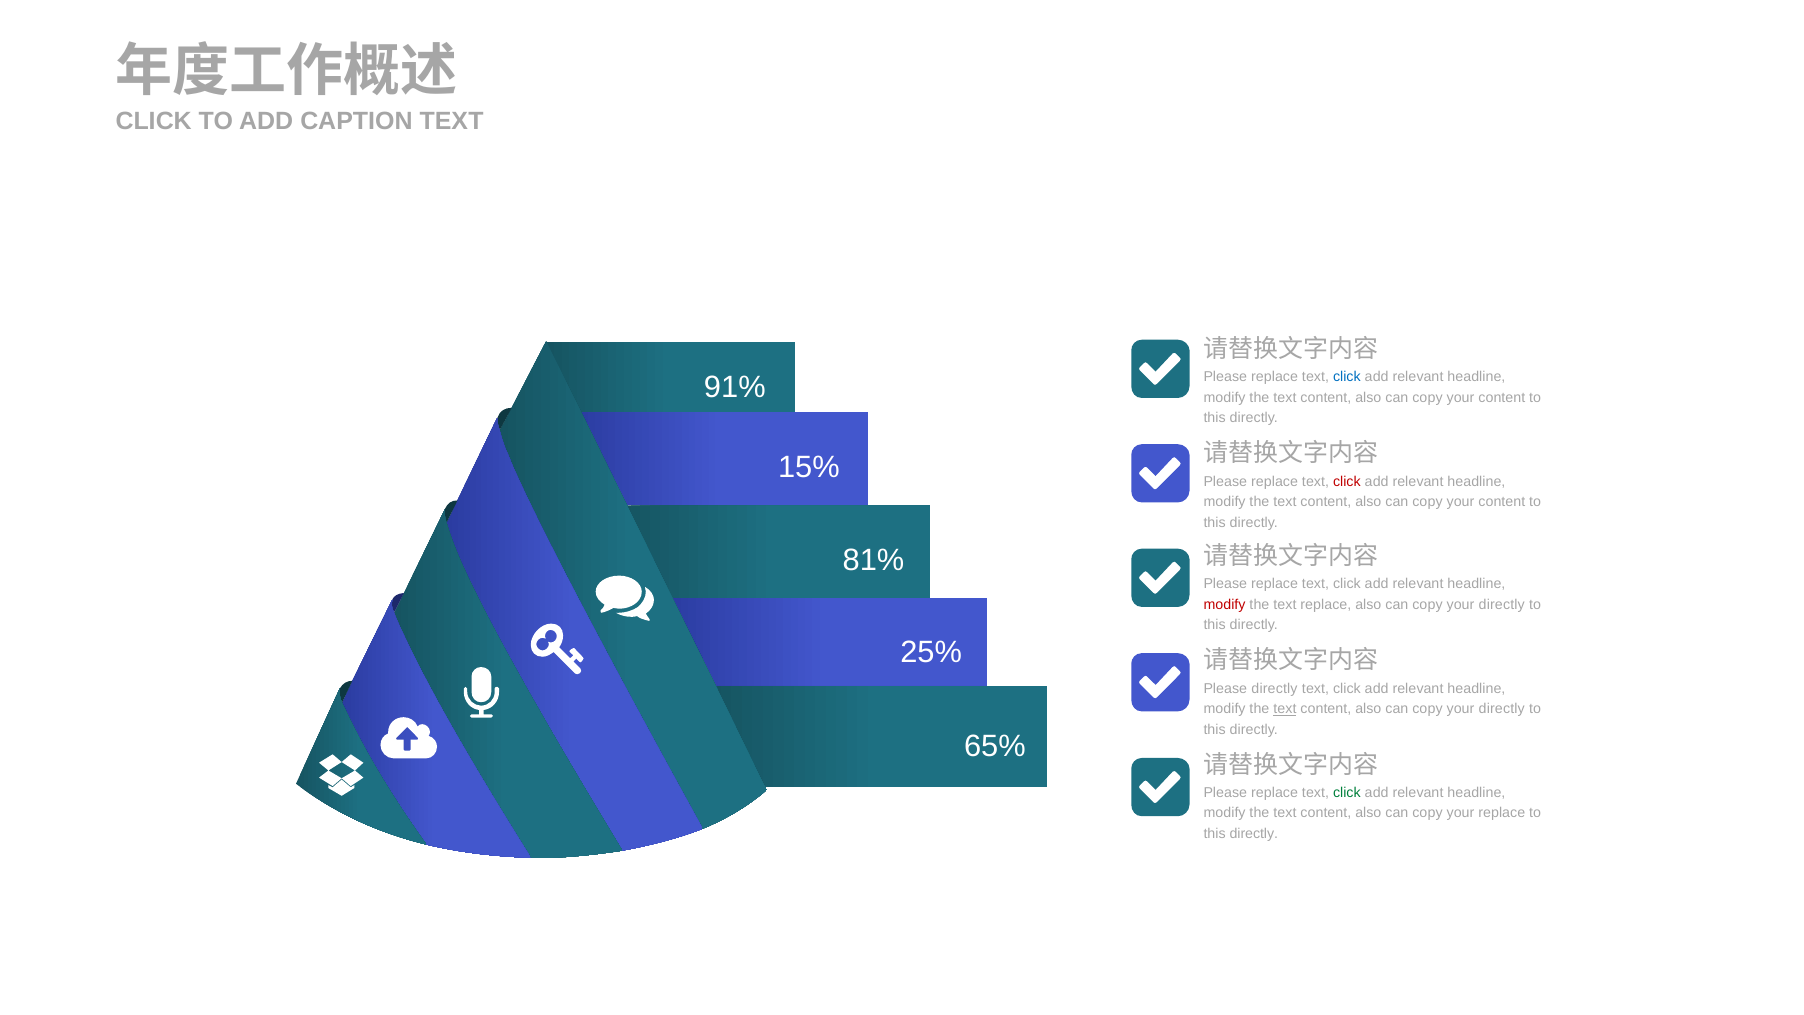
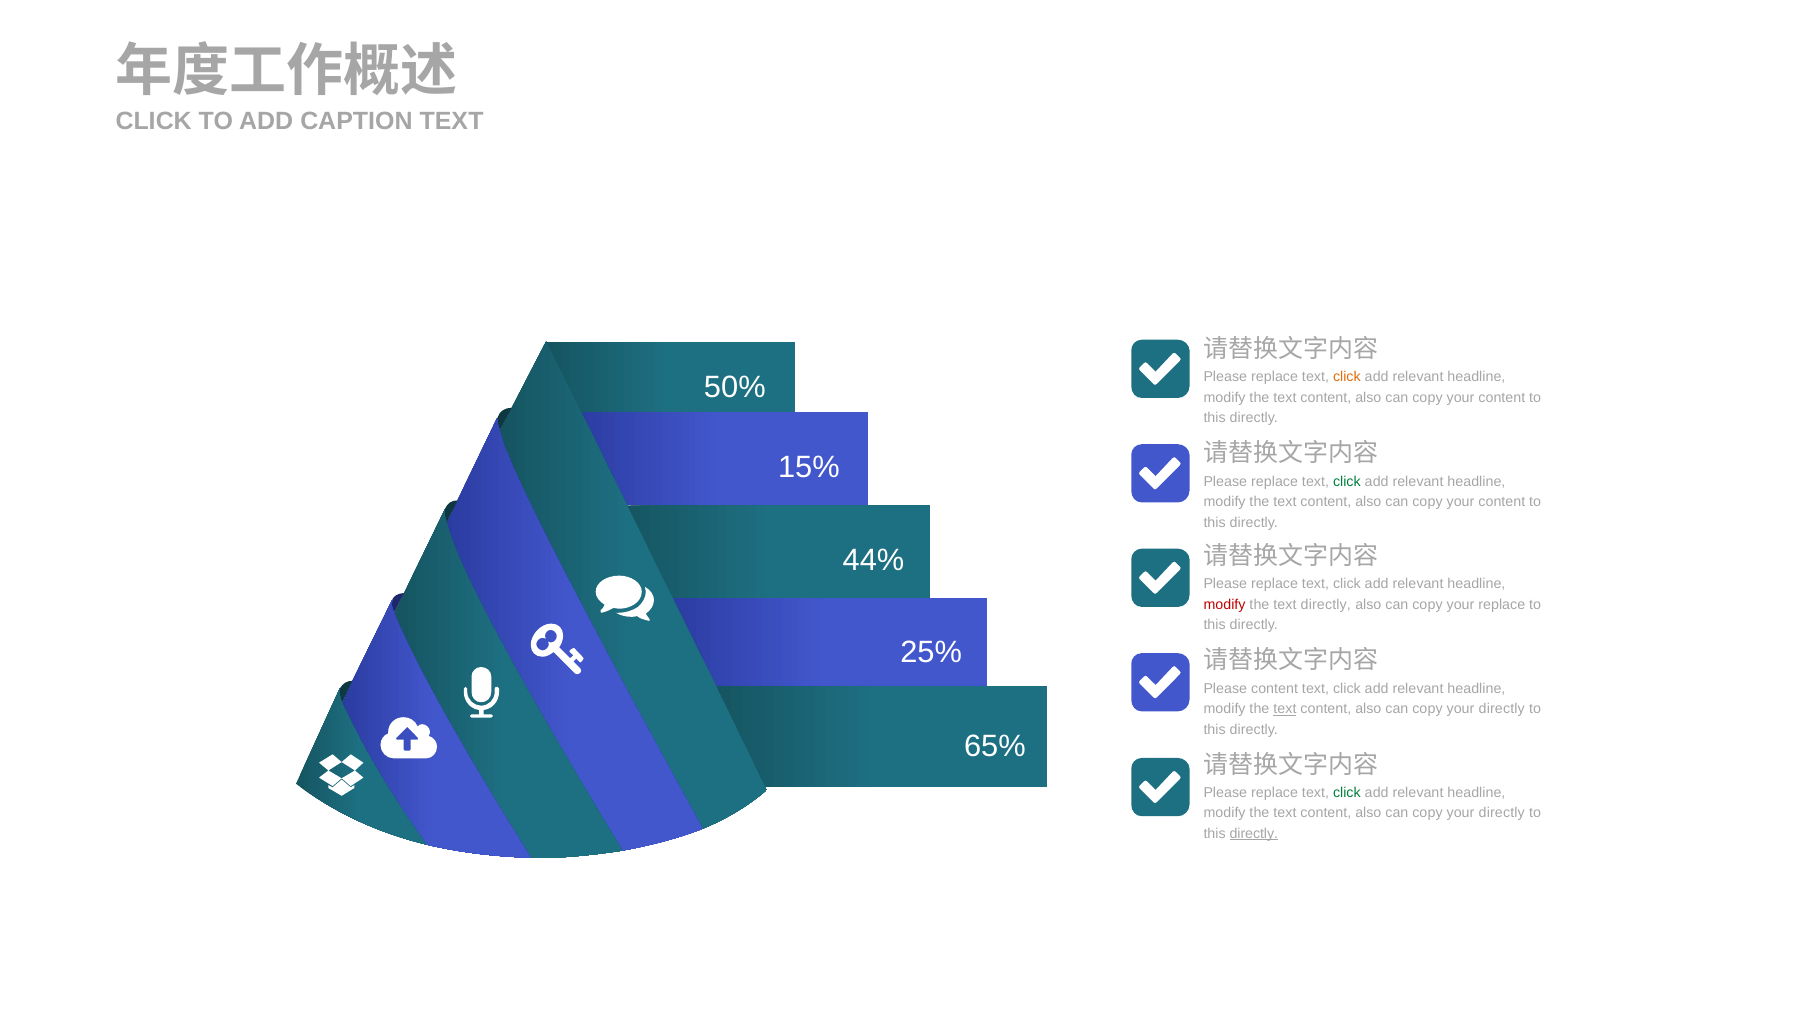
click colour: blue -> orange (1347, 377)
91%: 91% -> 50% (735, 387)
click colour: red -> green (1347, 481)
81%: 81% -> 44% (873, 560)
text replace: replace -> directly (1326, 604)
directly: directly -> replace (1502, 604)
Please directly: directly -> content (1275, 688)
replace: replace -> directly (1502, 813)
directly underline: none -> present (1254, 833)
